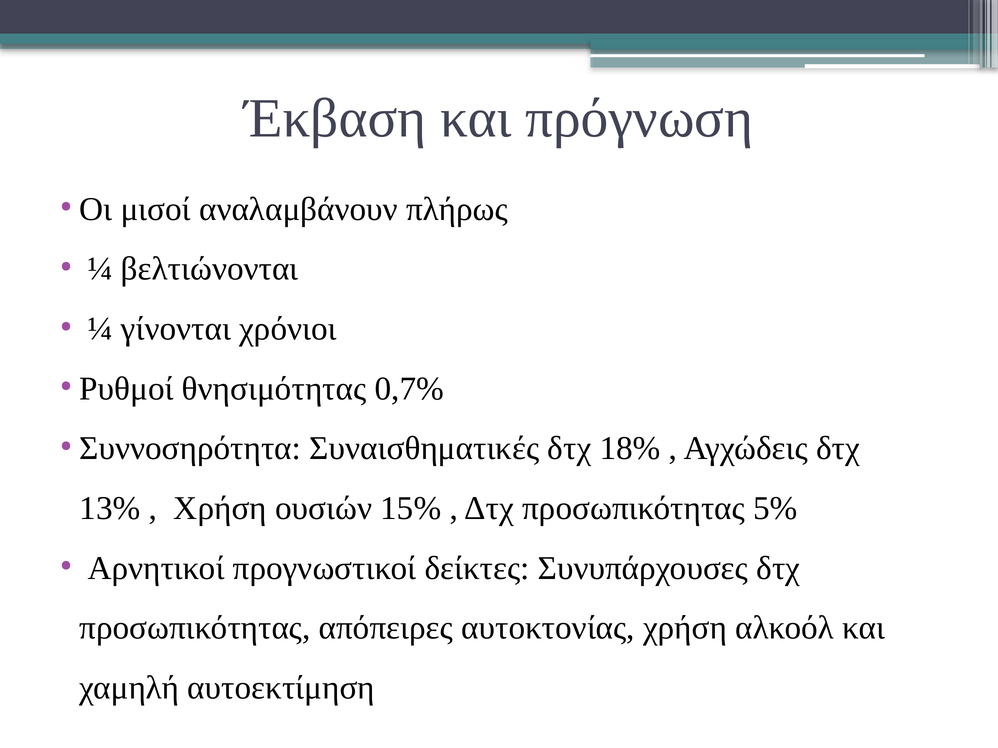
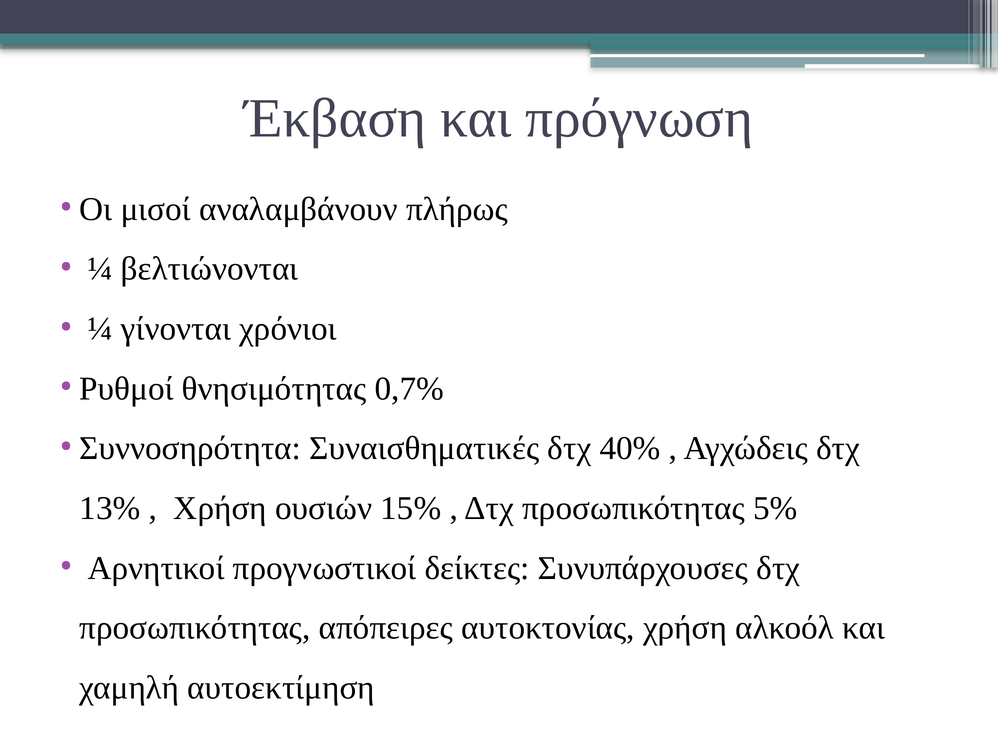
18%: 18% -> 40% (630, 449)
